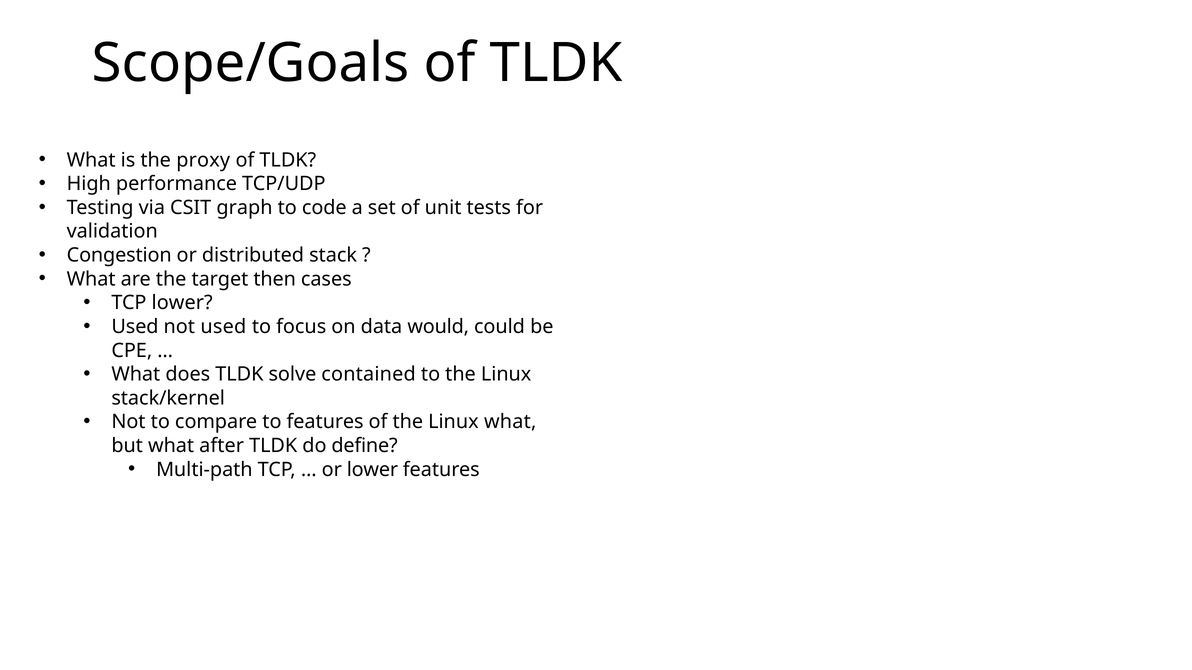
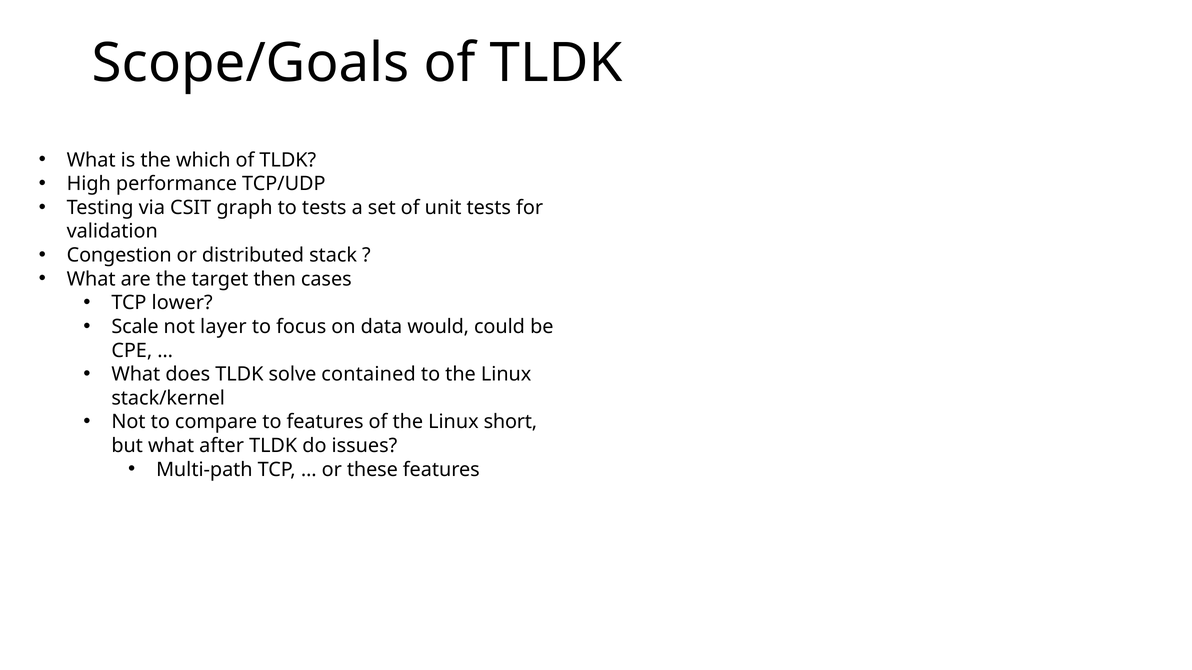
proxy: proxy -> which (203, 160)
to code: code -> tests (324, 208)
Used: Used -> Scale (135, 327)
not used: used -> layer (223, 327)
Linux what: what -> short (510, 422)
define: define -> issues (364, 446)
or lower: lower -> these (372, 470)
